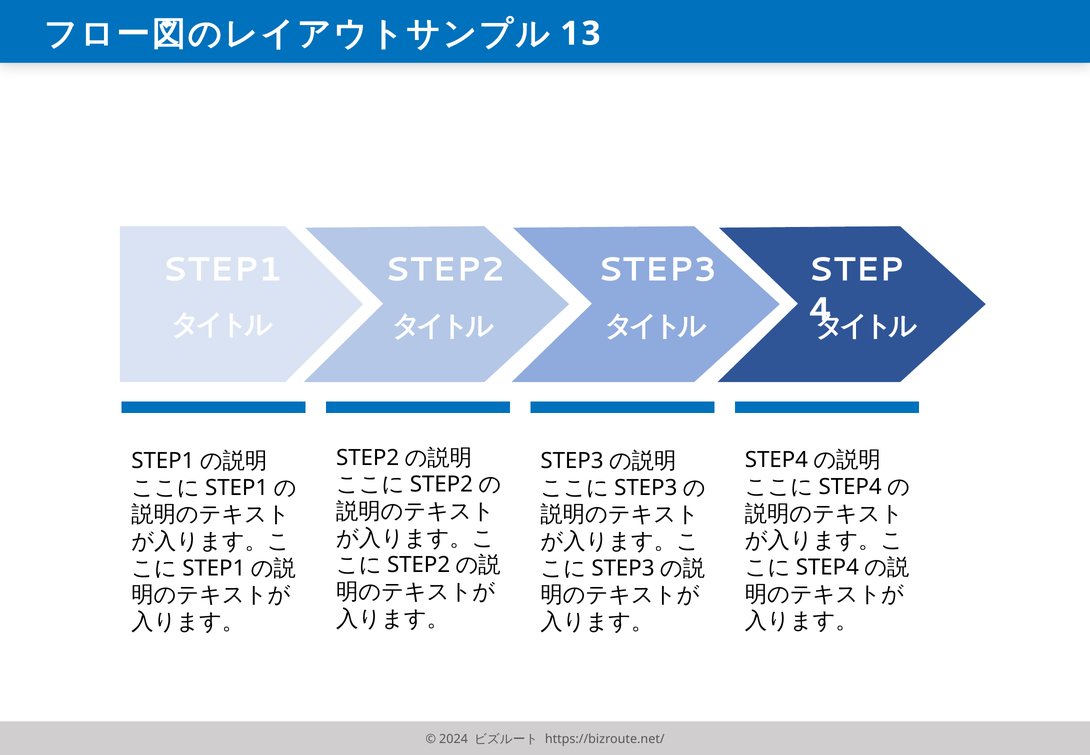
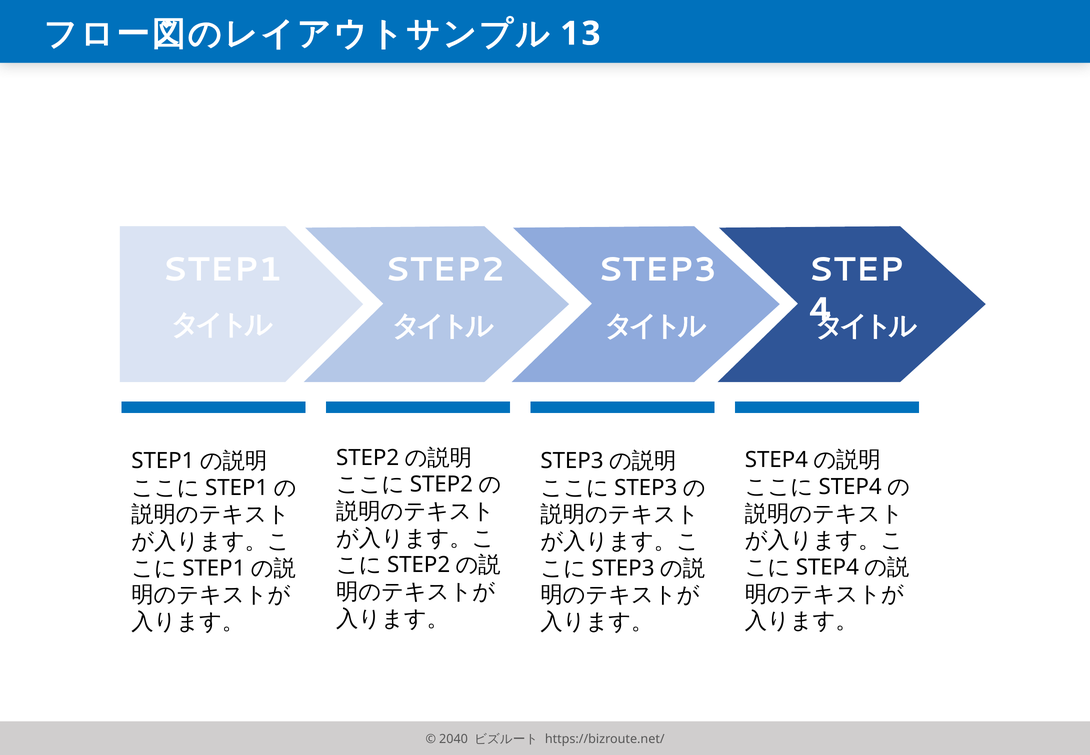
2024: 2024 -> 2040 (454, 739)
